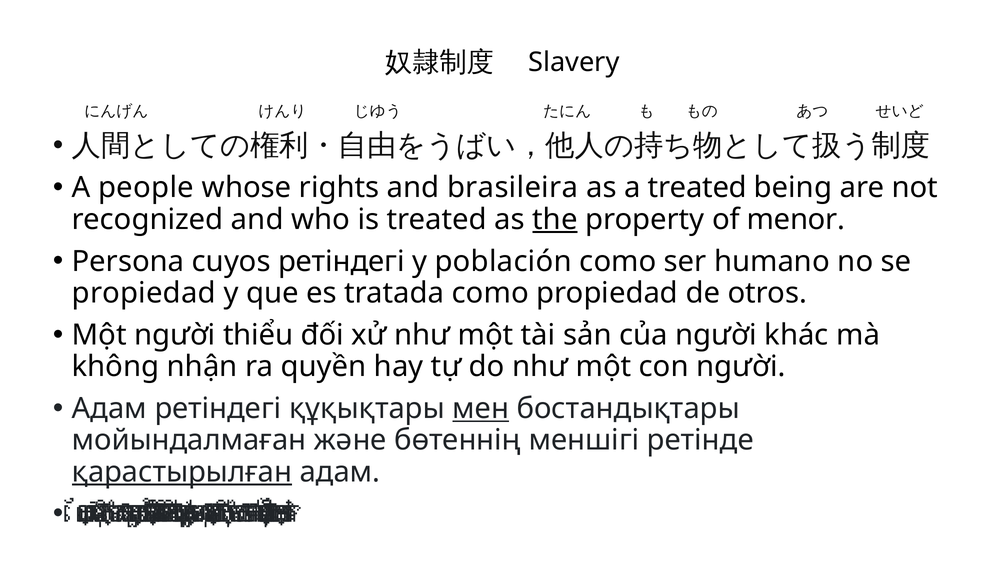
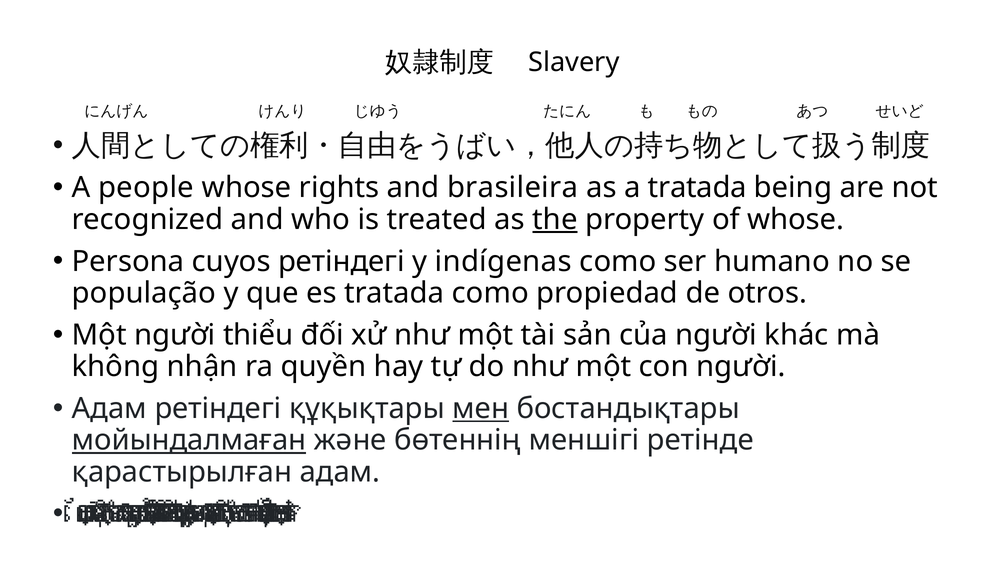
a treated: treated -> tratada (697, 188)
of menor: menor -> whose (796, 219)
población: población -> indígenas (503, 262)
propiedad: propiedad -> população (144, 293)
мойындалмаған underline: none -> present (189, 441)
қарастырылған underline: present -> none (182, 472)
